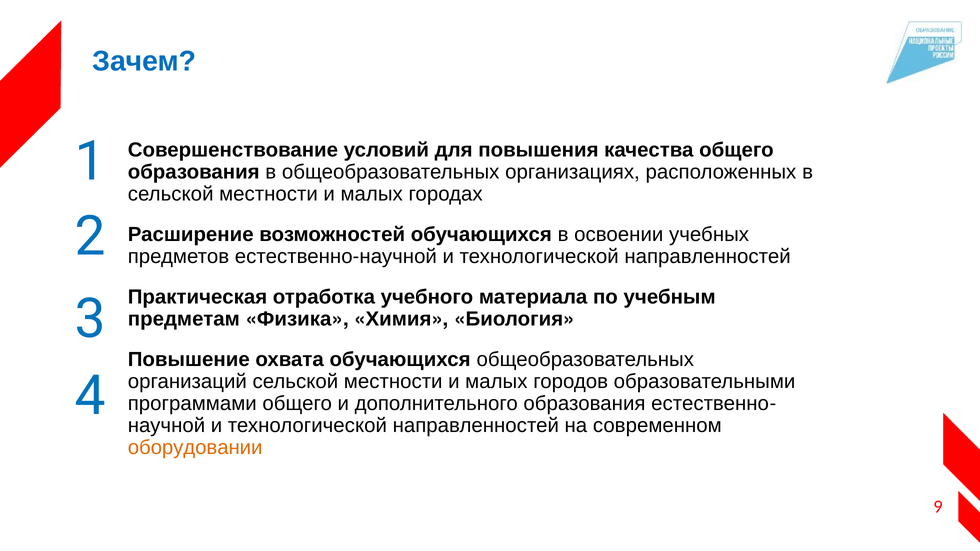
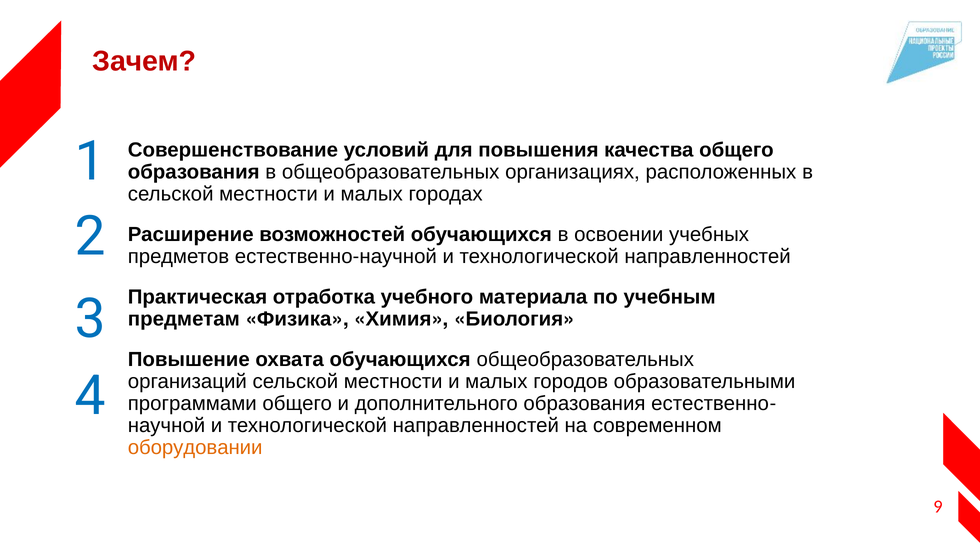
Зачем colour: blue -> red (144, 62)
